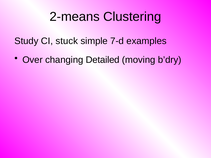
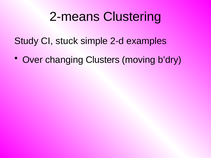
7-d: 7-d -> 2-d (117, 41)
Detailed: Detailed -> Clusters (103, 60)
